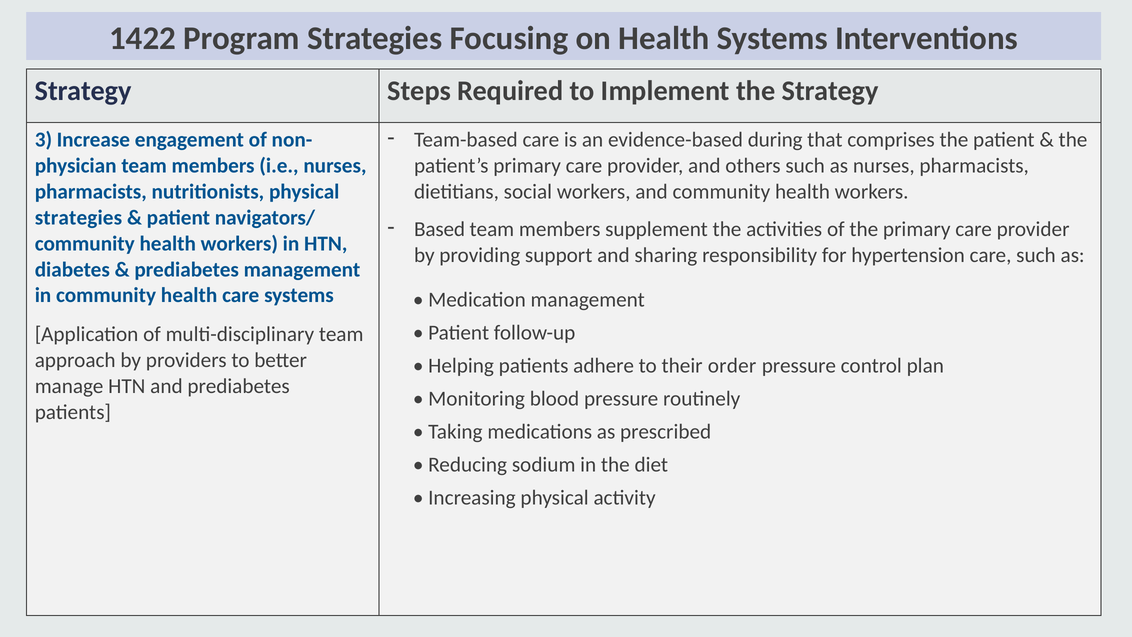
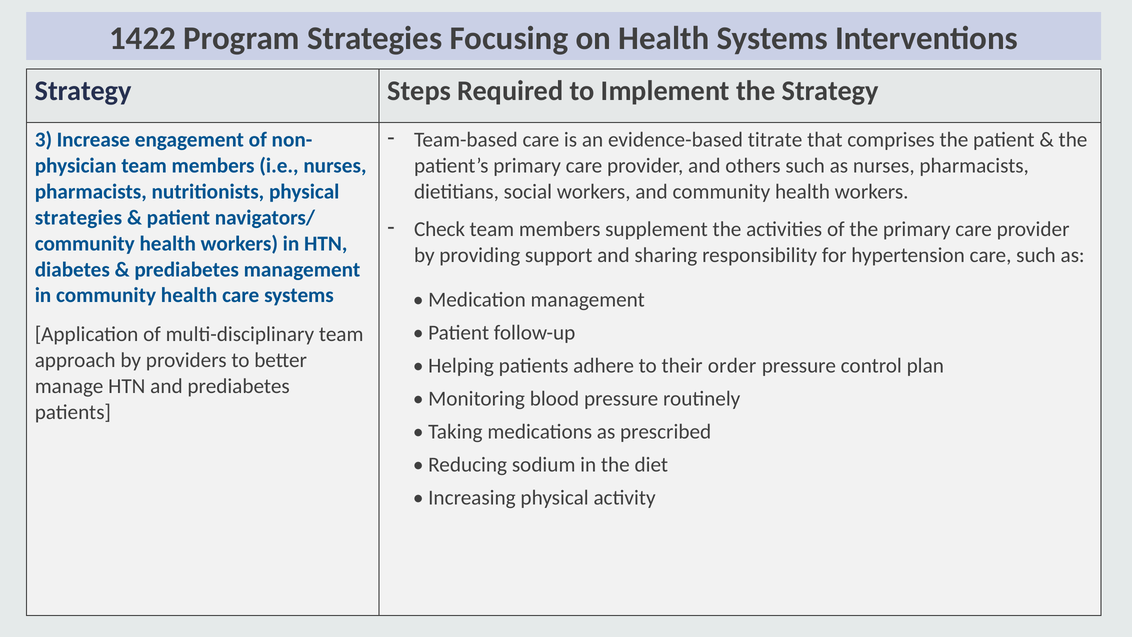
during: during -> titrate (775, 140)
Based: Based -> Check (440, 229)
